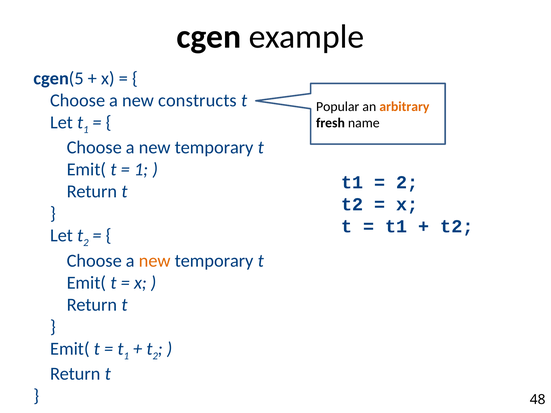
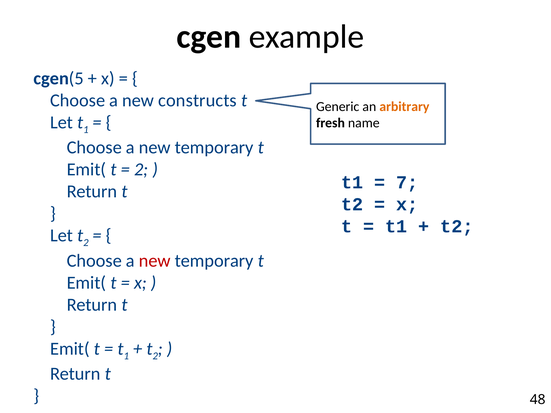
Popular: Popular -> Generic (338, 107)
1: 1 -> 2 (141, 170)
2: 2 -> 7 (407, 183)
new colour: orange -> red (155, 261)
